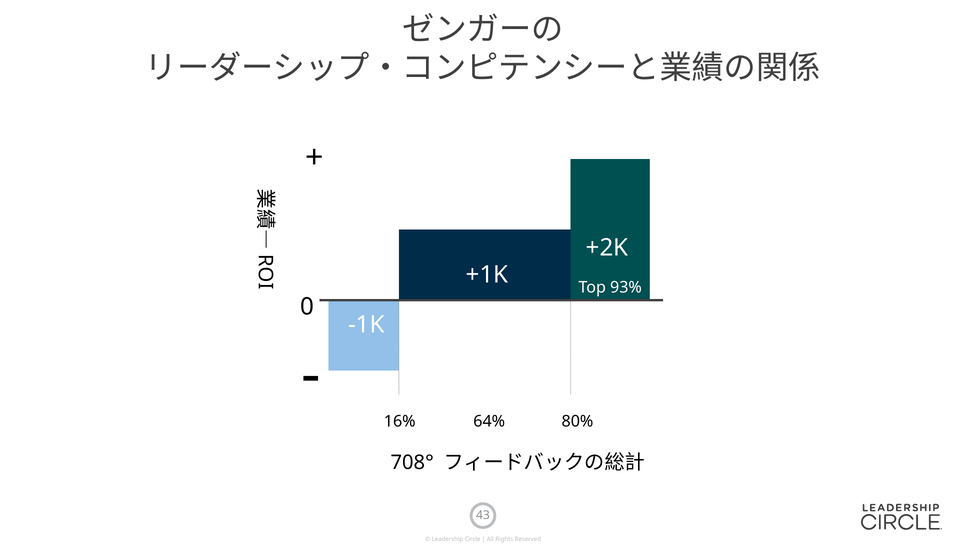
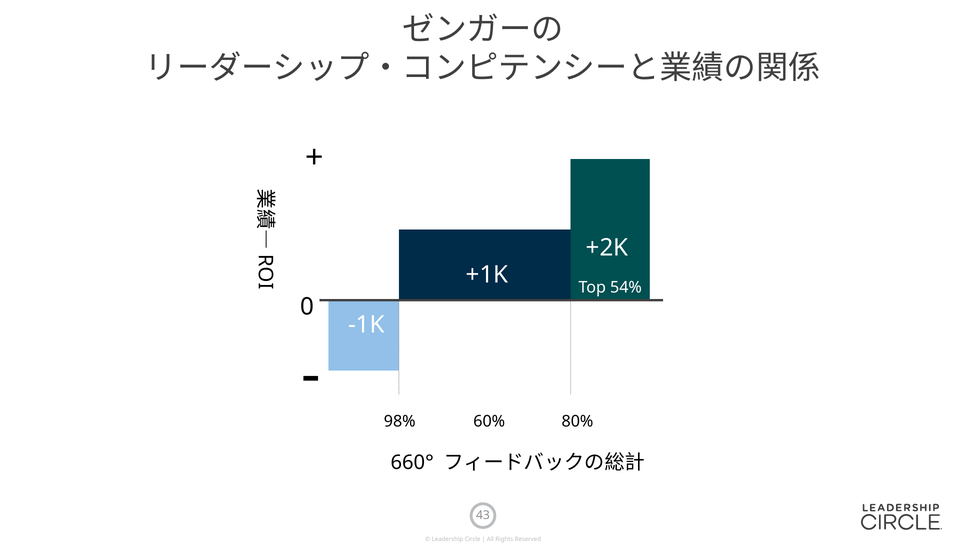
93%: 93% -> 54% (626, 287)
16%: 16% -> 98% (400, 421)
64%: 64% -> 60% (489, 421)
708°: 708° -> 660° (412, 462)
